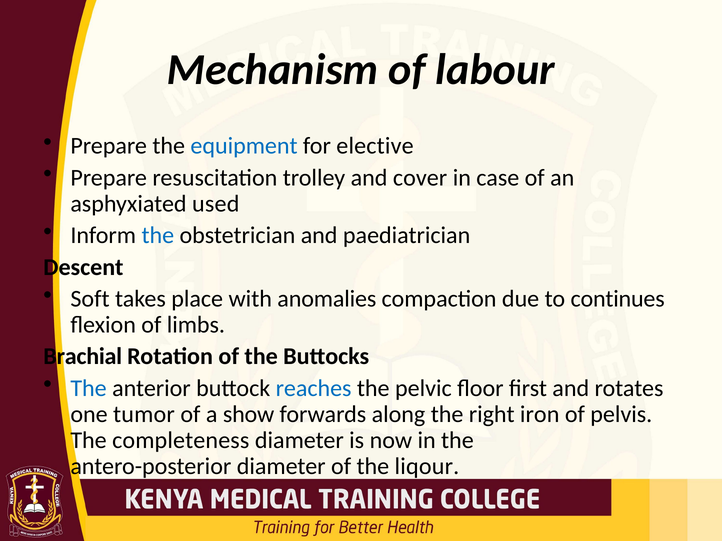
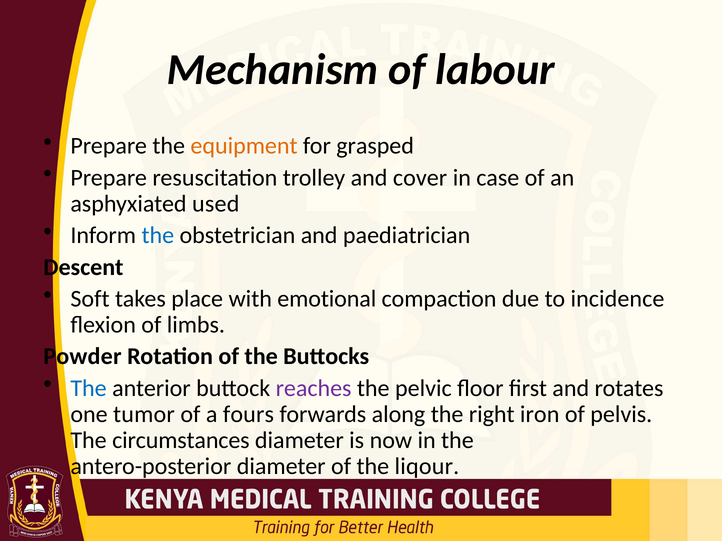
equipment colour: blue -> orange (244, 146)
elective: elective -> grasped (375, 146)
anomalies: anomalies -> emotional (327, 299)
continues: continues -> incidence (617, 299)
Brachial: Brachial -> Powder (82, 357)
reaches colour: blue -> purple (314, 389)
show: show -> fours (248, 415)
completeness: completeness -> circumstances (181, 441)
